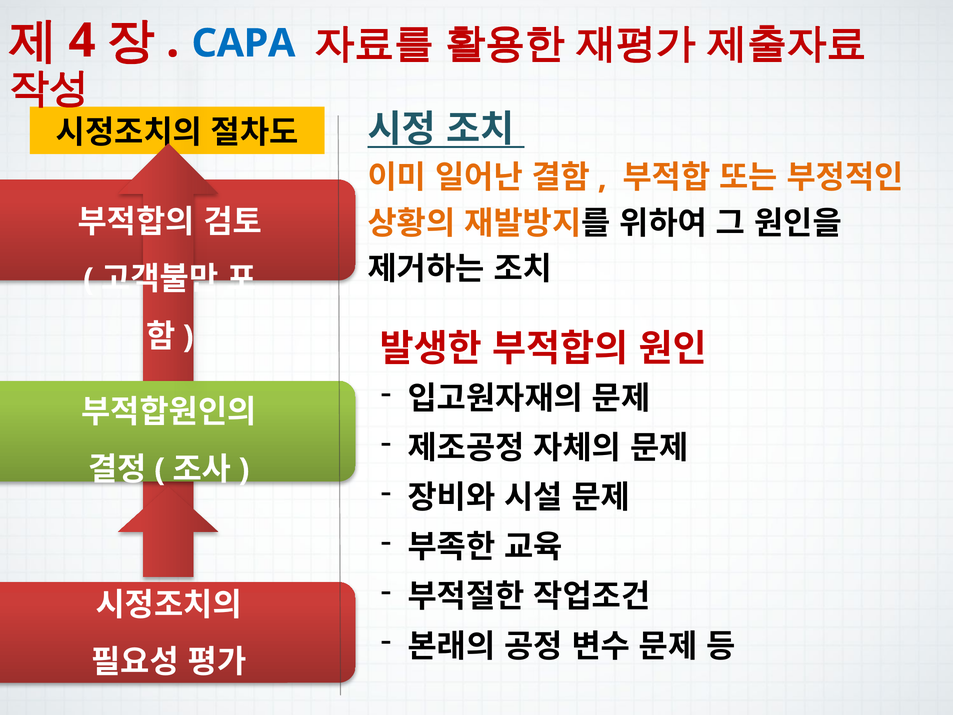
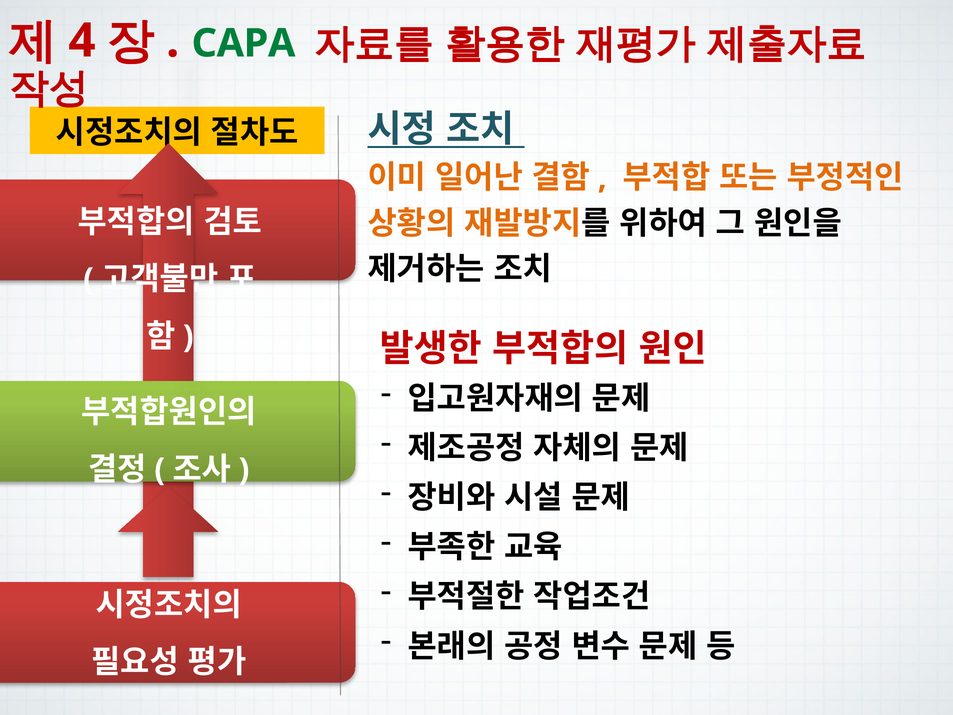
CAPA colour: blue -> green (243, 43)
